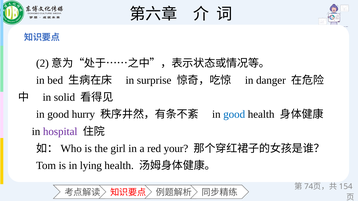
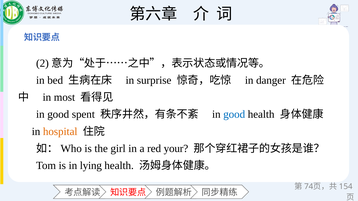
solid: solid -> most (64, 98)
hurry: hurry -> spent (83, 115)
hospital colour: purple -> orange (60, 132)
